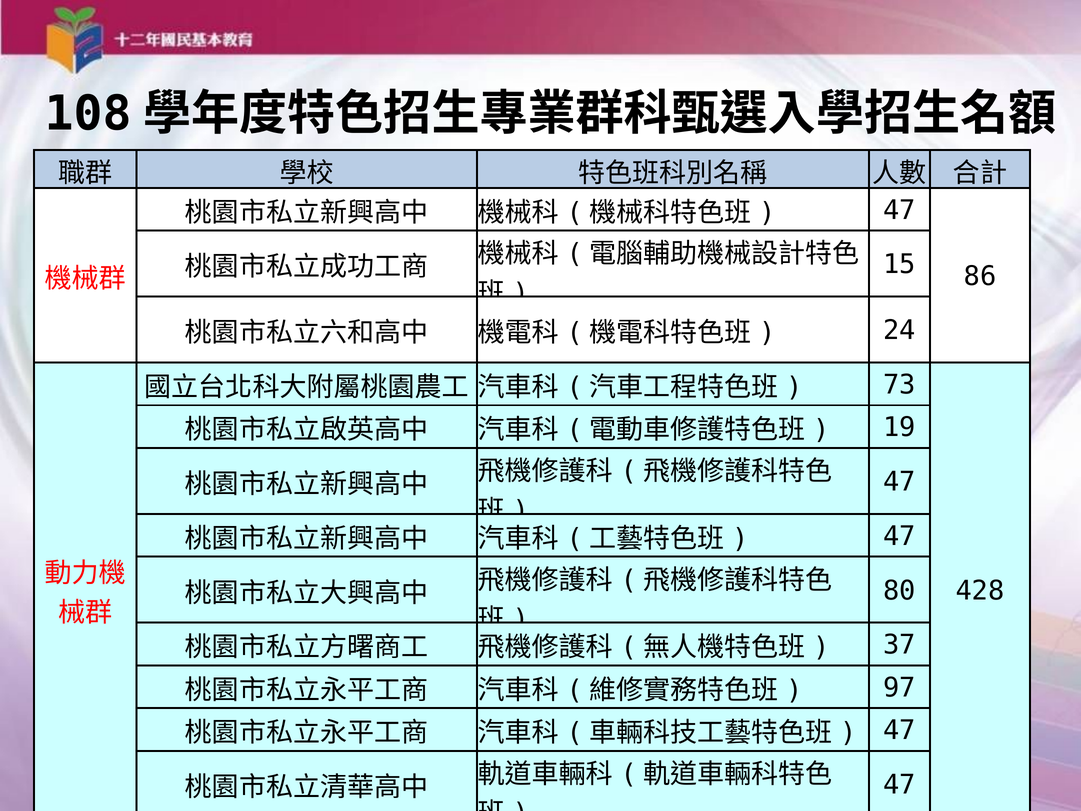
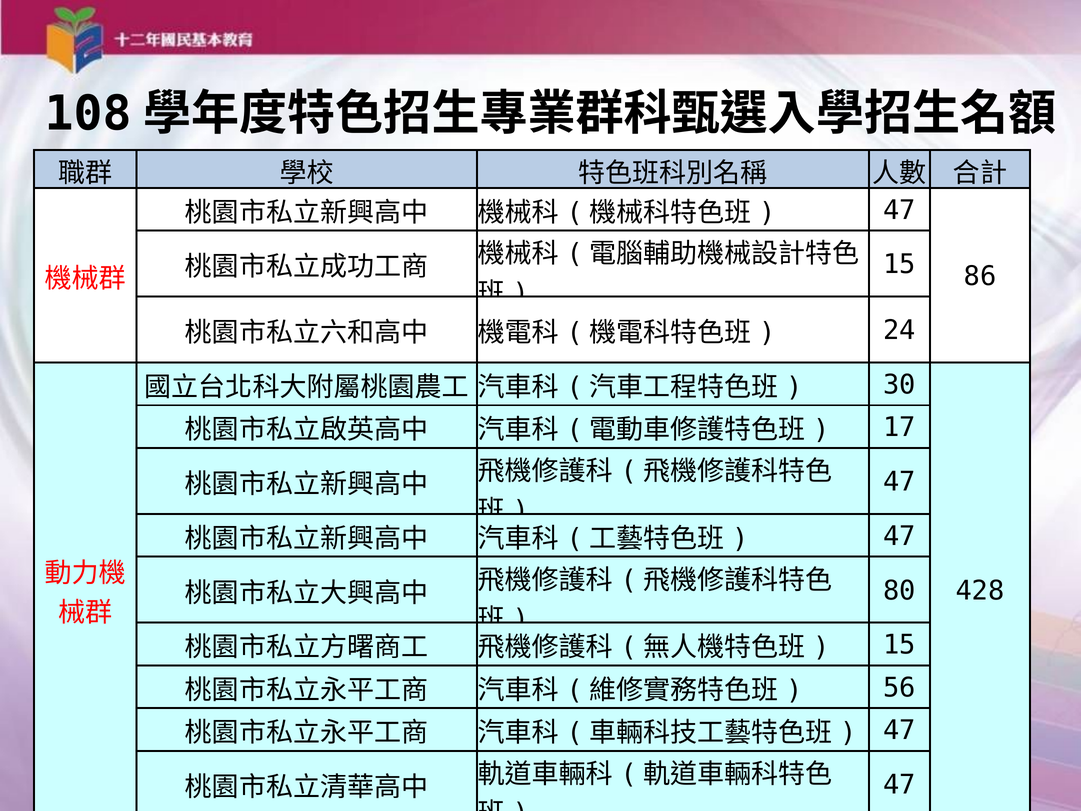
73: 73 -> 30 (899, 385)
19: 19 -> 17 (899, 427)
37: 37 -> 15 (899, 645)
97: 97 -> 56 (899, 688)
